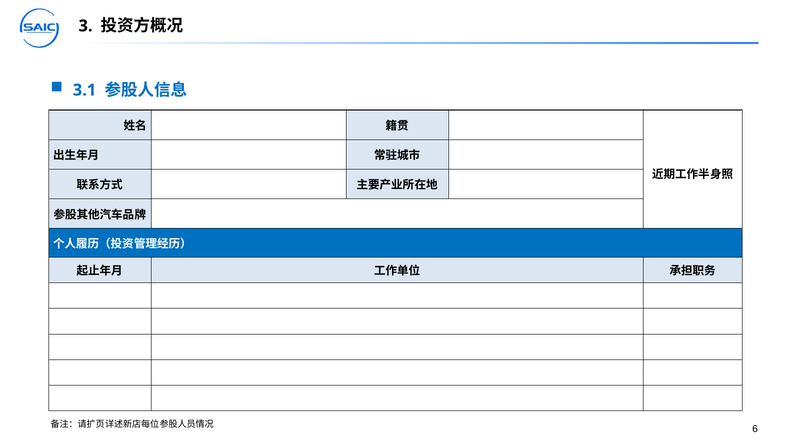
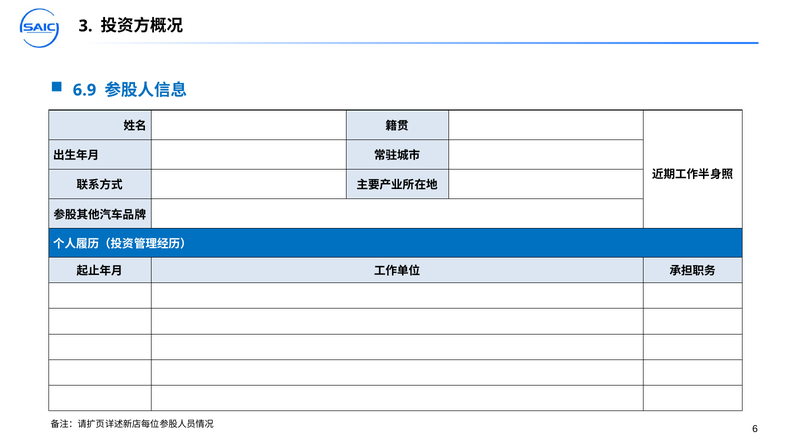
3.1: 3.1 -> 6.9 (85, 90)
